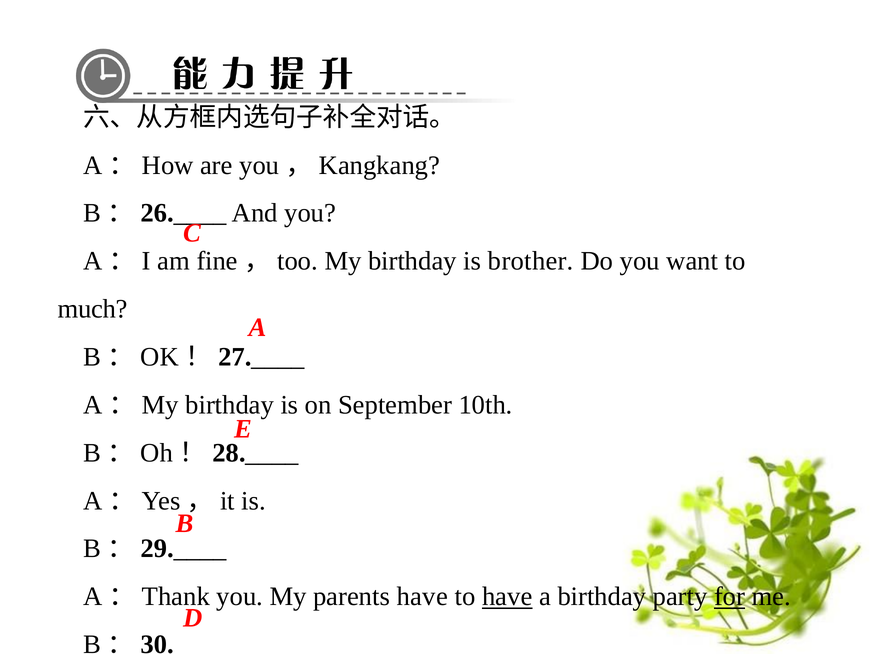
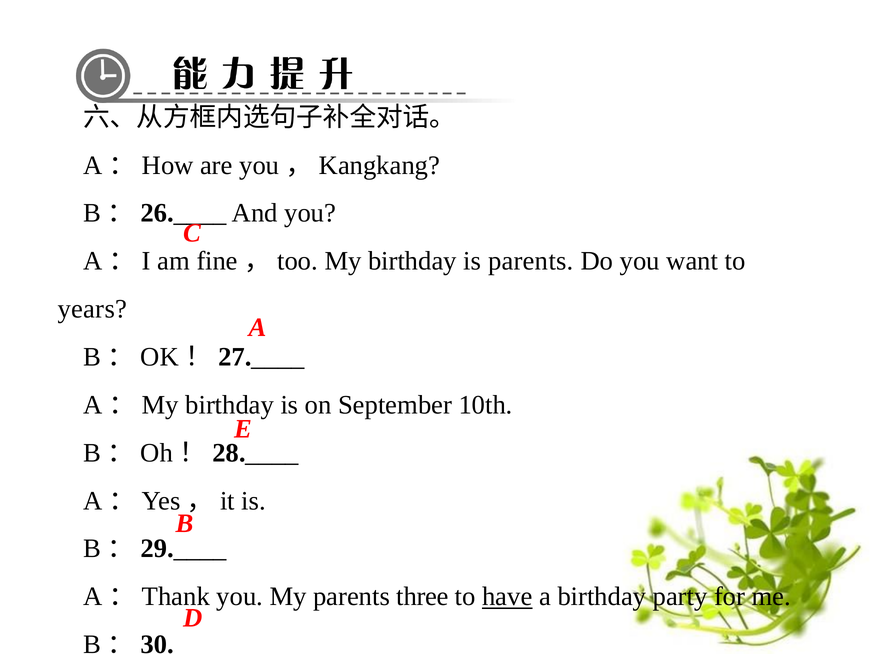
is brother: brother -> parents (531, 261)
much: much -> years (92, 309)
parents have: have -> three (423, 597)
for underline: present -> none (730, 597)
